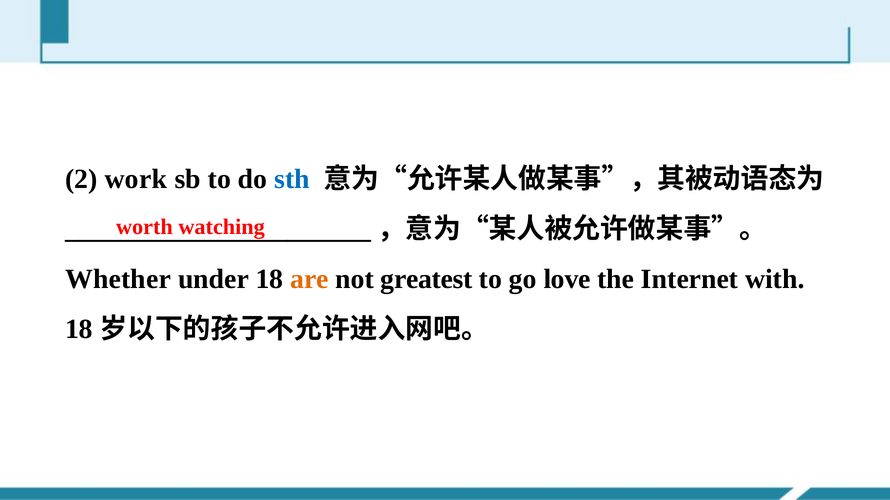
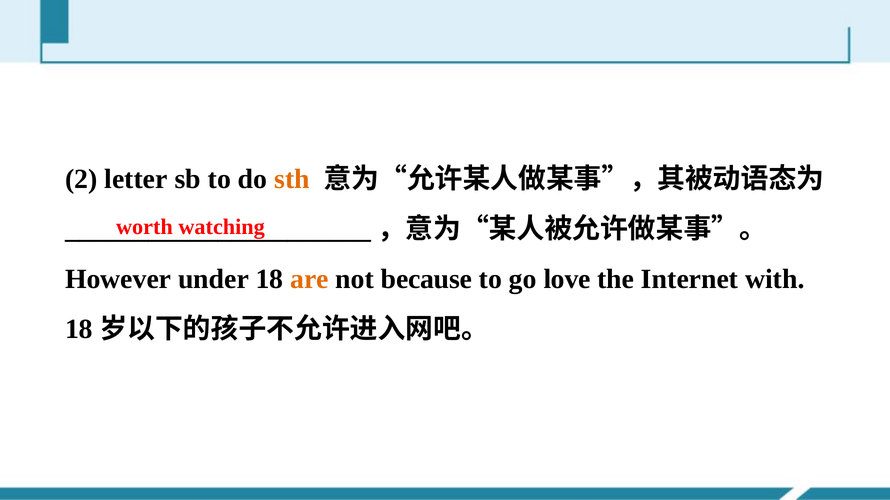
work: work -> letter (136, 179)
sth colour: blue -> orange (292, 179)
Whether: Whether -> However (118, 279)
greatest: greatest -> because (426, 279)
